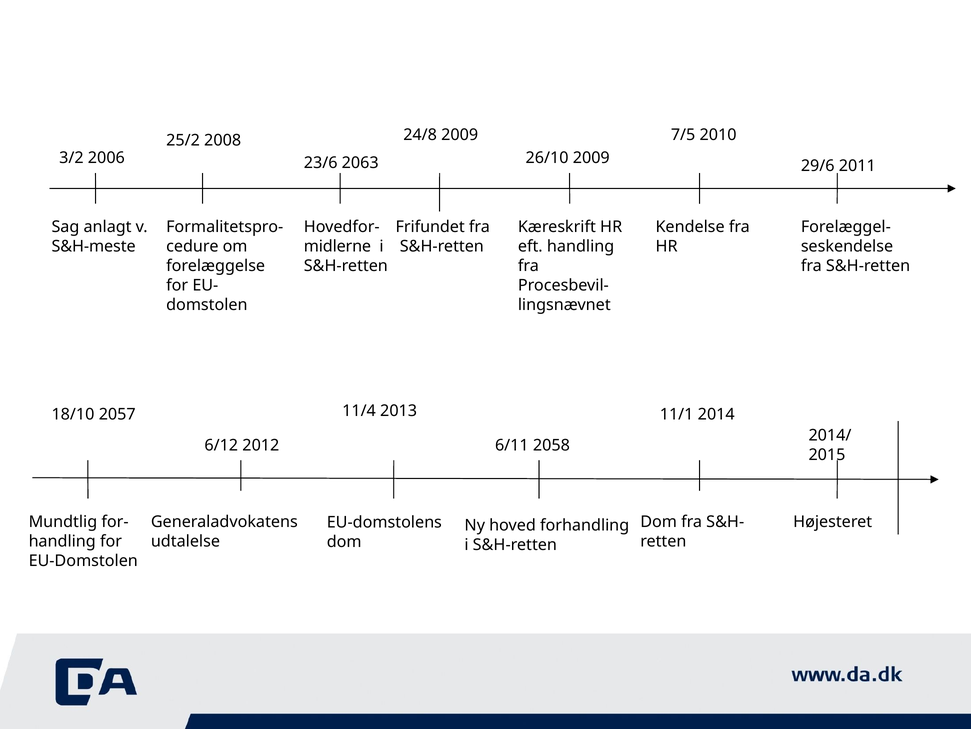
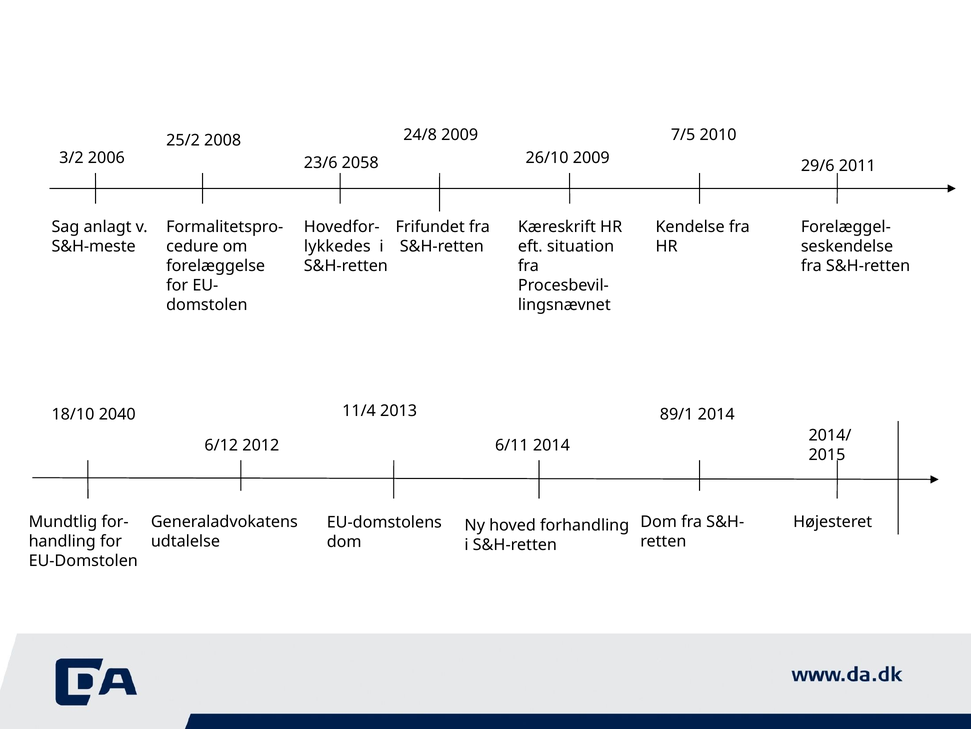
2063: 2063 -> 2058 (360, 163)
midlerne: midlerne -> lykkedes (337, 246)
eft handling: handling -> situation (581, 246)
2057: 2057 -> 2040 (117, 414)
11/1: 11/1 -> 89/1 (677, 414)
6/11 2058: 2058 -> 2014 (551, 445)
